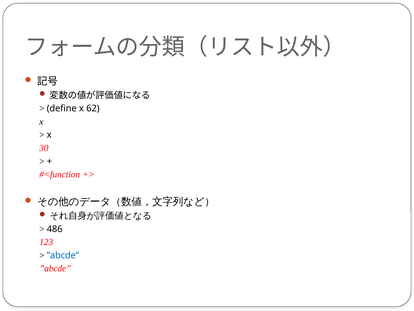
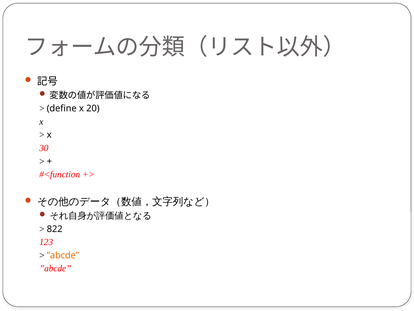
62: 62 -> 20 (93, 108)
486: 486 -> 822 (55, 229)
”abcde colour: blue -> orange (63, 255)
